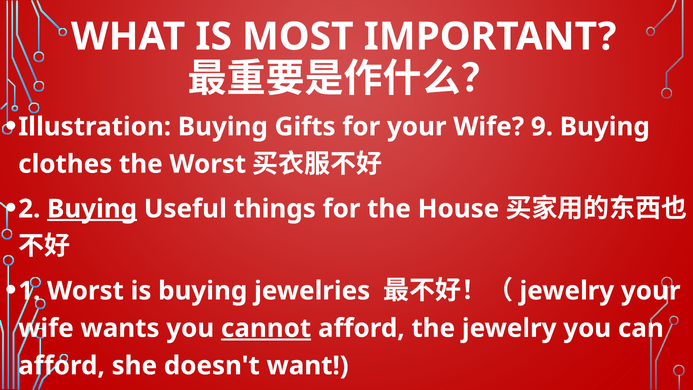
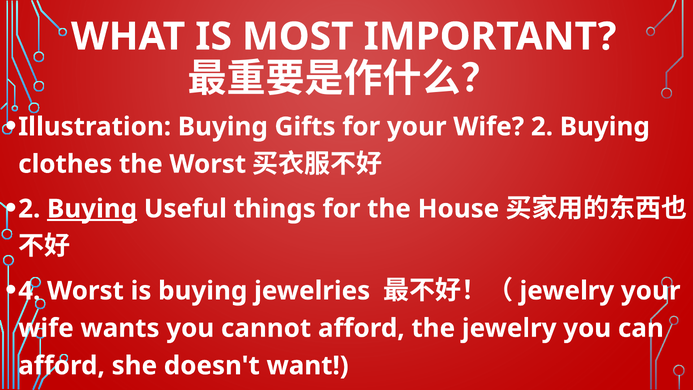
Wife 9: 9 -> 2 (542, 127)
1: 1 -> 4 (29, 291)
cannot underline: present -> none (266, 328)
